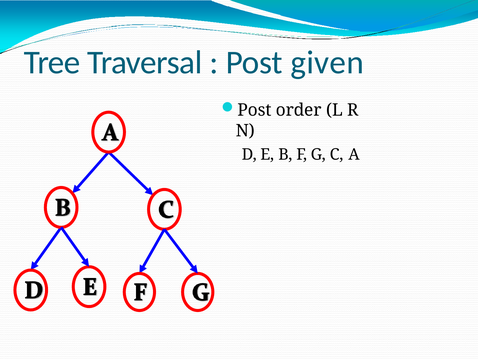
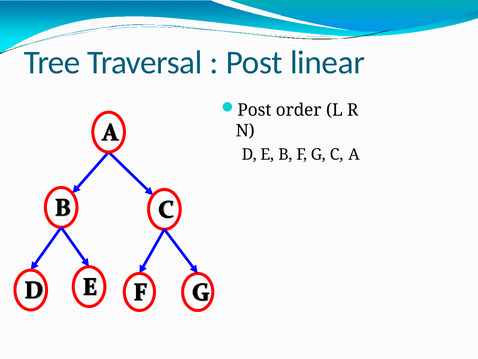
given: given -> linear (327, 62)
